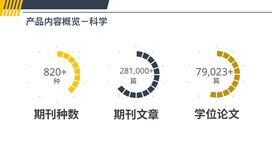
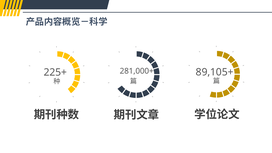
820+: 820+ -> 225+ (55, 72)
79,023+: 79,023+ -> 89,105+ (215, 72)
